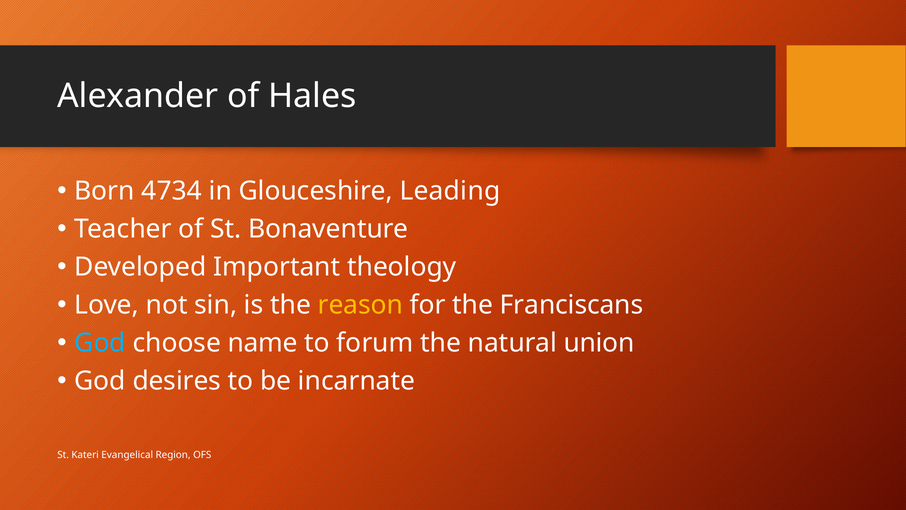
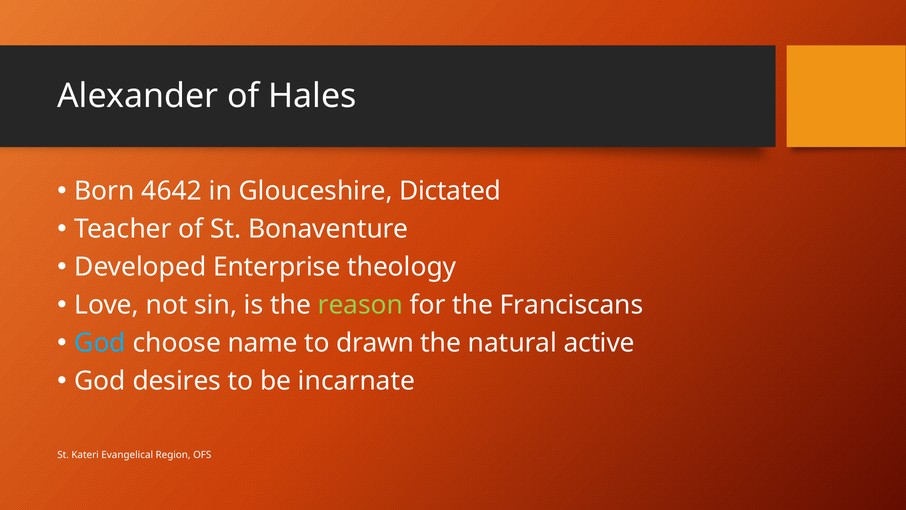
4734: 4734 -> 4642 (172, 191)
Leading: Leading -> Dictated (450, 191)
Important: Important -> Enterprise (277, 267)
reason colour: yellow -> light green (360, 305)
forum: forum -> drawn (375, 343)
union: union -> active (599, 343)
